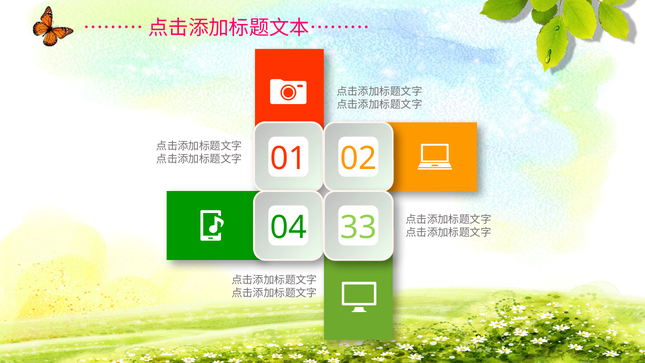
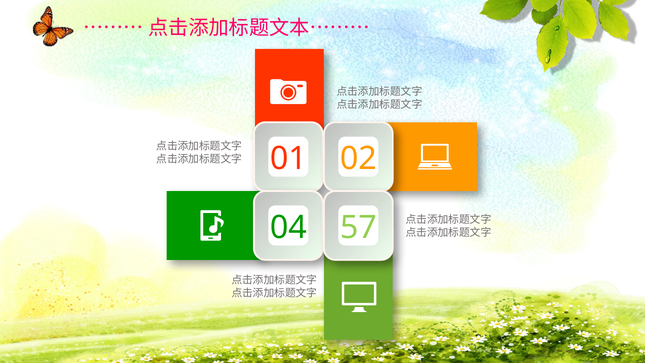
33: 33 -> 57 (358, 227)
